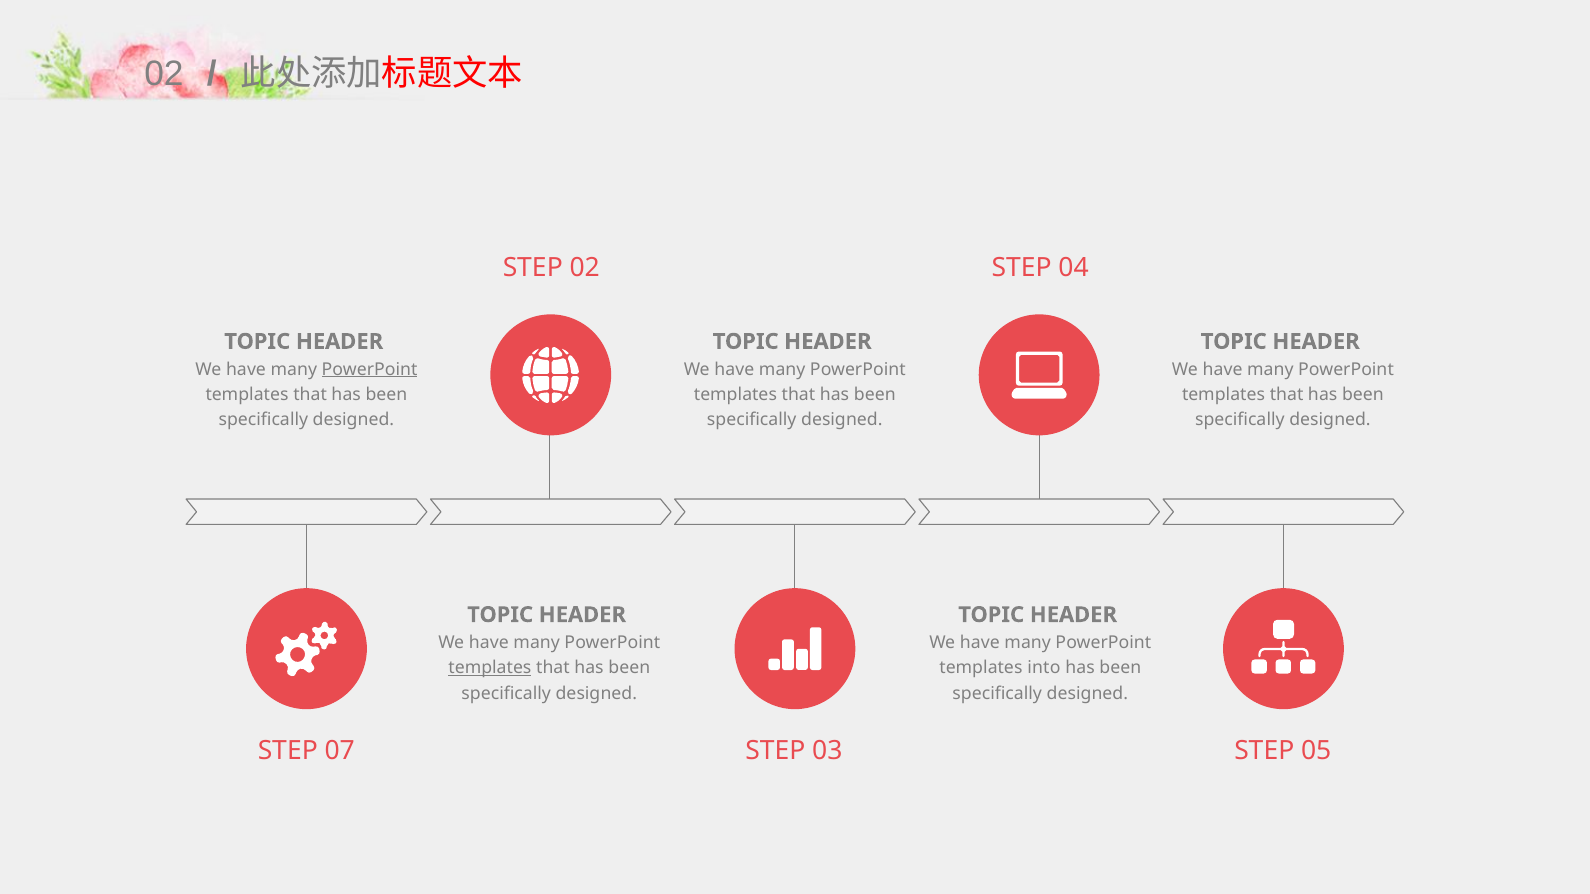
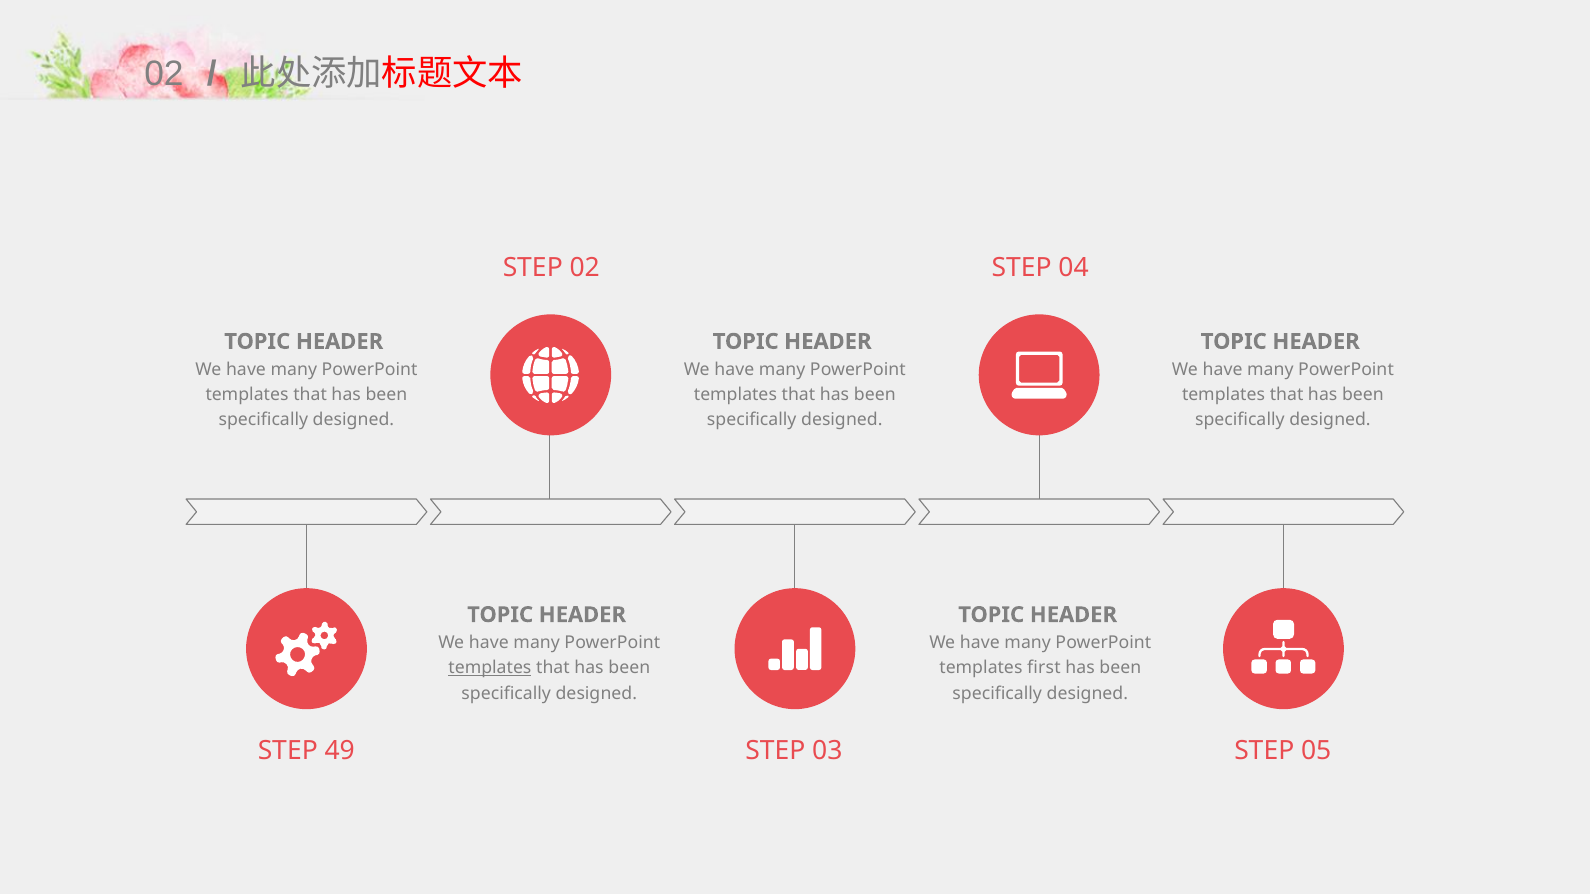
PowerPoint underline: present -> none (369, 369)
into: into -> first (1044, 668)
07: 07 -> 49 (340, 751)
